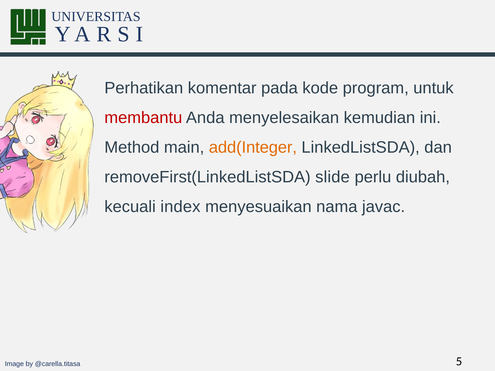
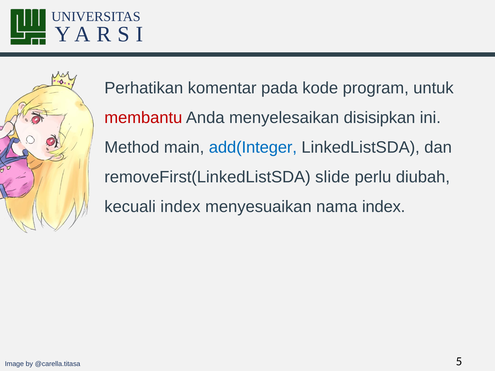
kemudian: kemudian -> disisipkan (380, 118)
add(Integer colour: orange -> blue (253, 148)
nama javac: javac -> index (384, 207)
